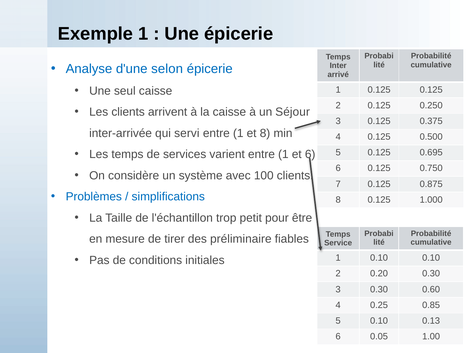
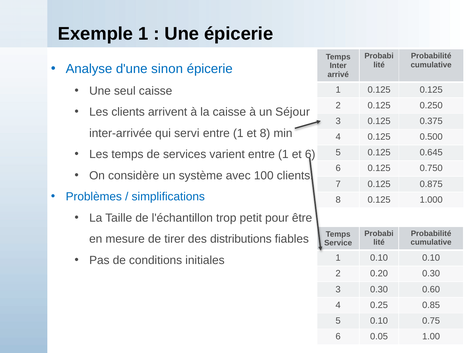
selon: selon -> sinon (167, 69)
0.695: 0.695 -> 0.645 (431, 153)
préliminaire: préliminaire -> distributions (241, 239)
0.13: 0.13 -> 0.75 (431, 321)
